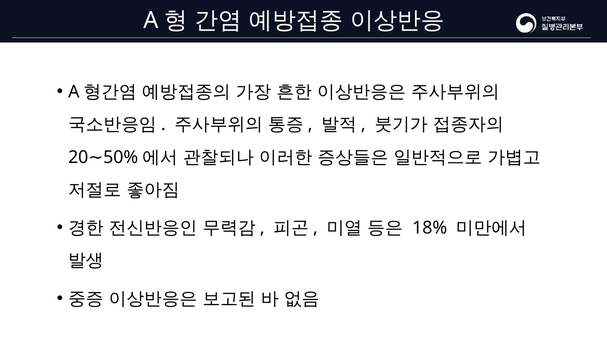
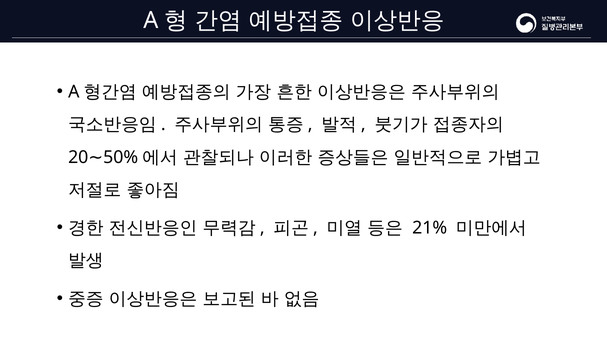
18%: 18% -> 21% (430, 228)
